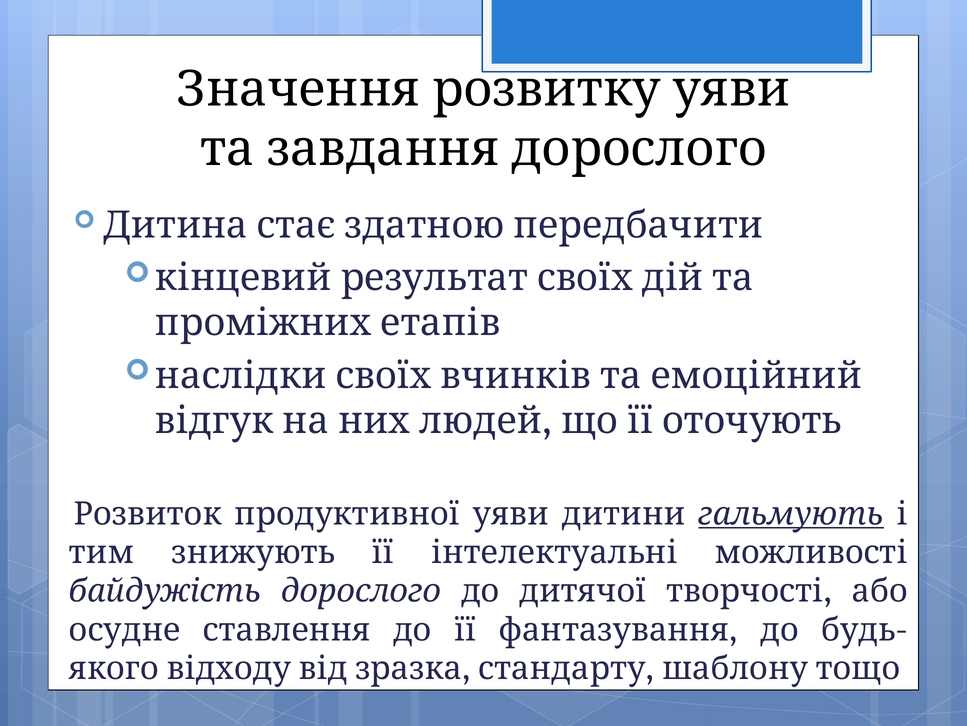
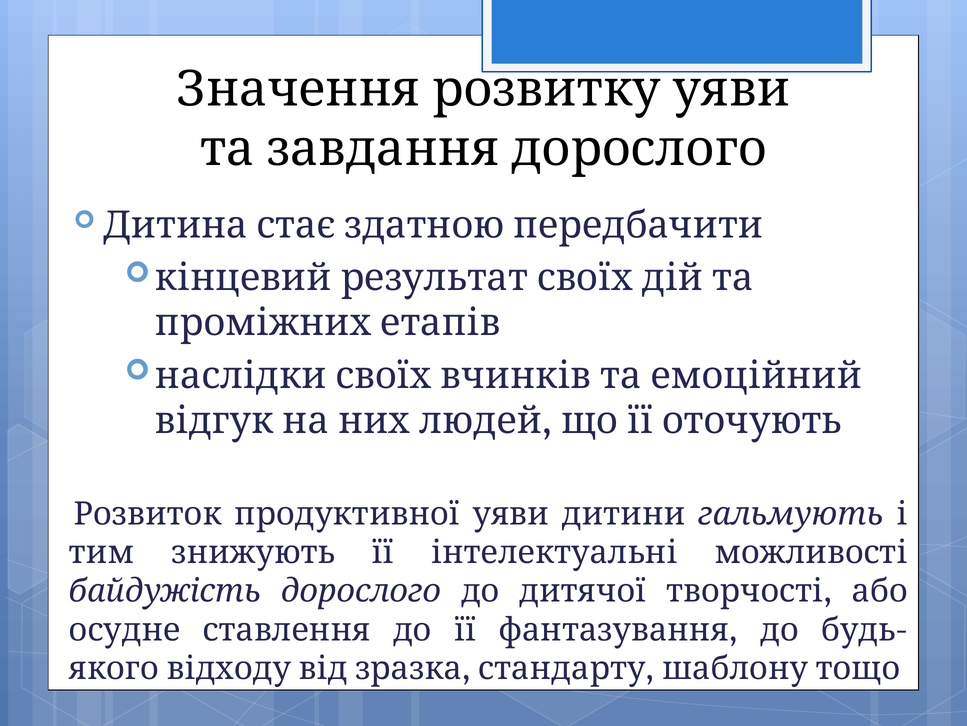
гальмують underline: present -> none (791, 513)
